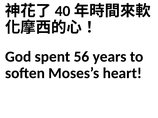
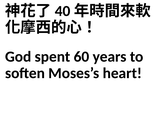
56: 56 -> 60 (81, 57)
